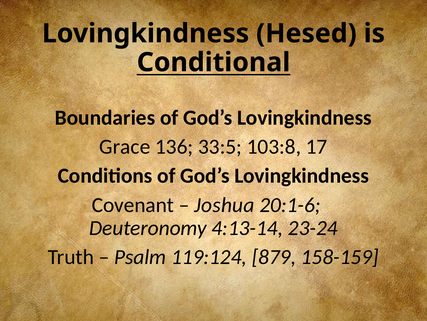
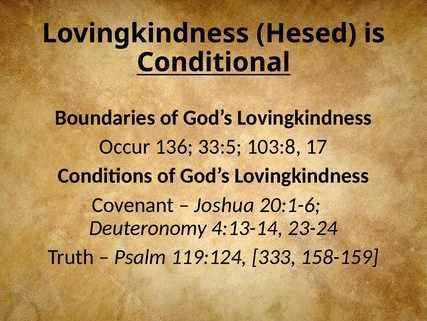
Grace: Grace -> Occur (125, 147)
879: 879 -> 333 (274, 257)
